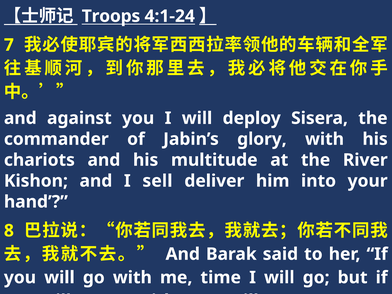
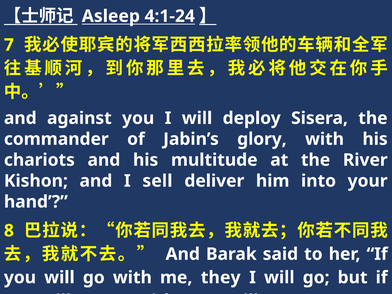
Troops: Troops -> Asleep (111, 16)
time: time -> they (221, 278)
